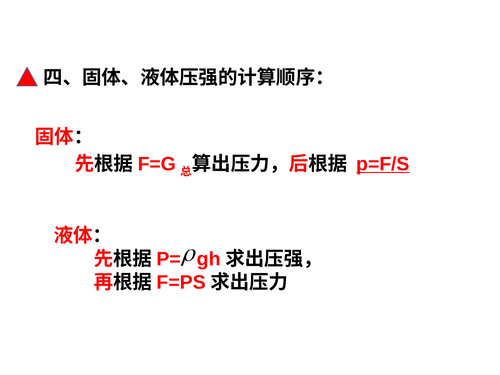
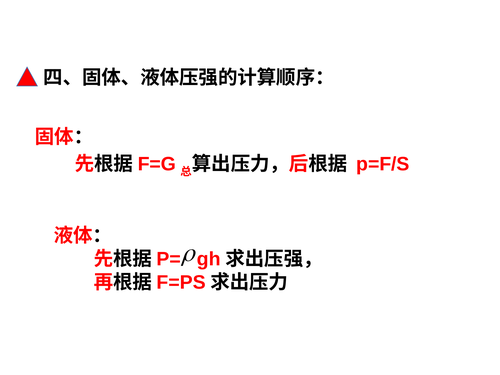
p=F/S underline: present -> none (383, 164)
